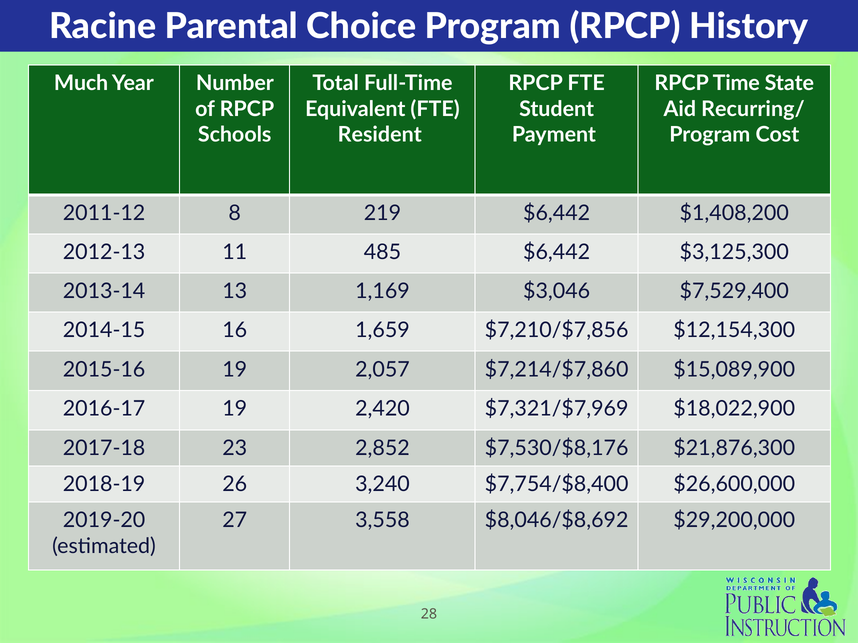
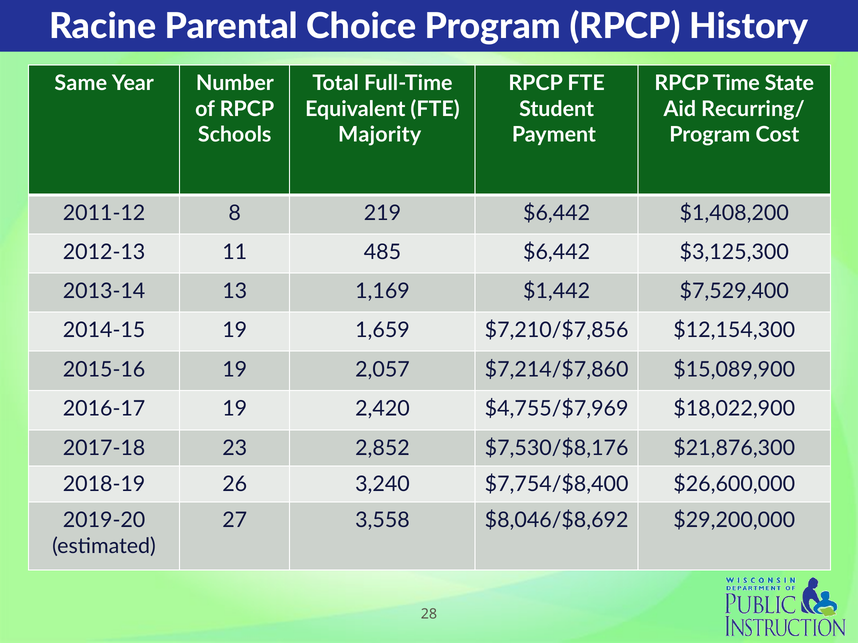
Much: Much -> Same (81, 83)
Resident: Resident -> Majority (380, 135)
$3,046: $3,046 -> $1,442 (557, 292)
2014-15 16: 16 -> 19 (235, 331)
$7,321/$7,969: $7,321/$7,969 -> $4,755/$7,969 (557, 409)
